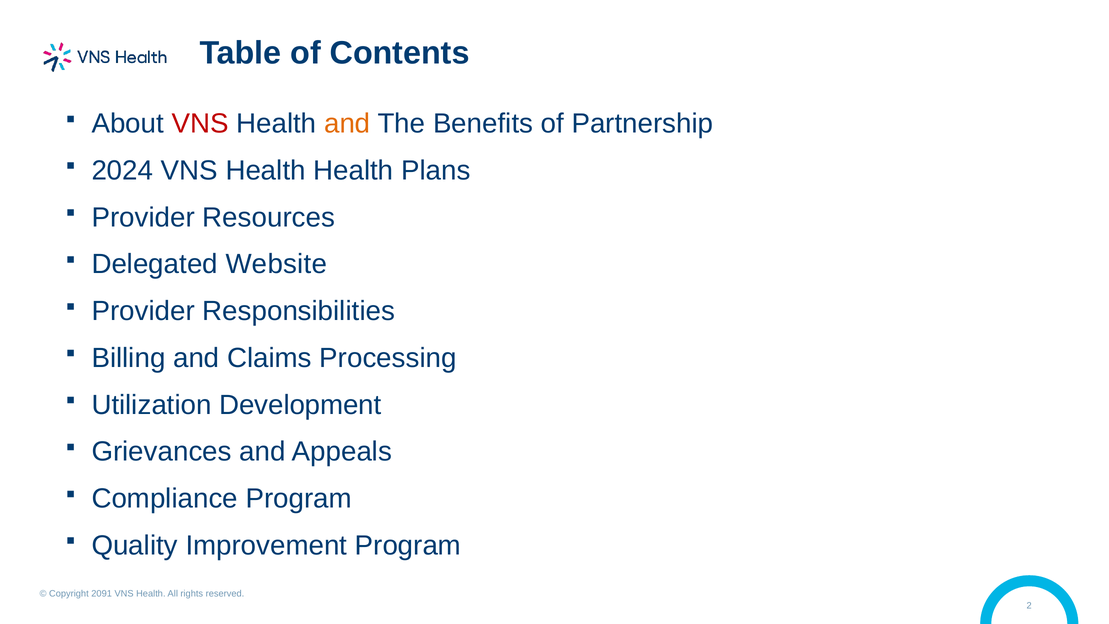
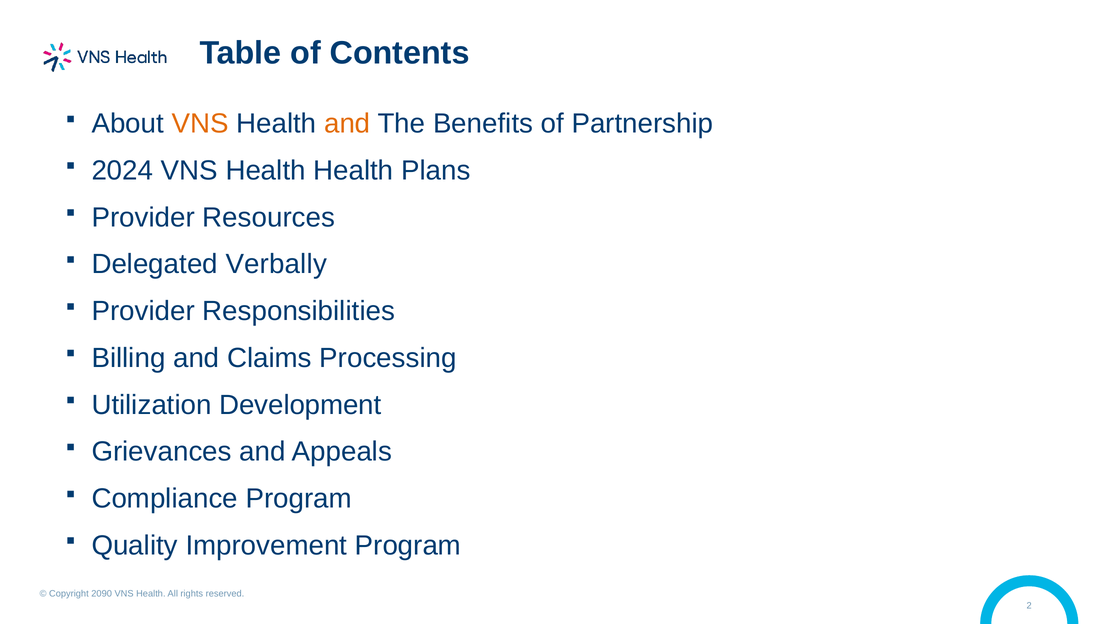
VNS colour: red -> orange (200, 124)
Website: Website -> Verbally (276, 264)
2091: 2091 -> 2090 (102, 594)
